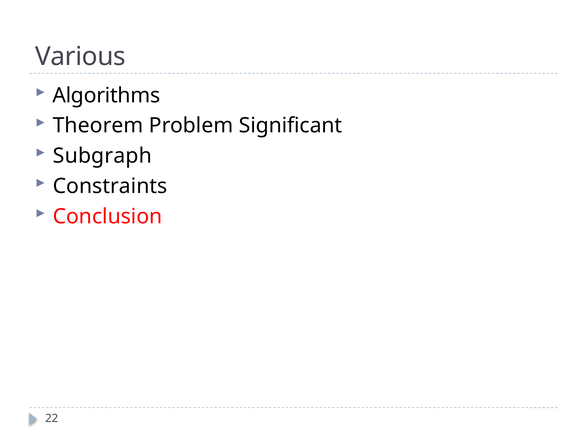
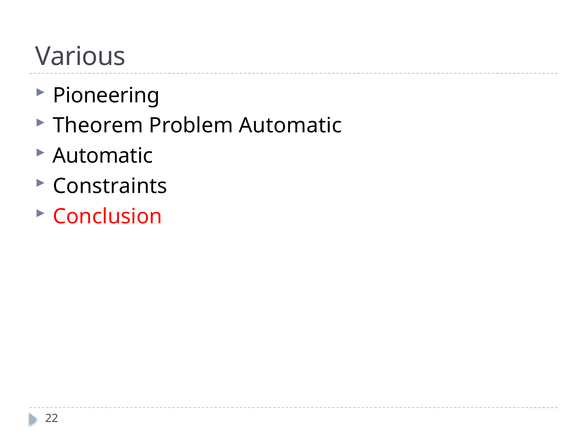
Algorithms: Algorithms -> Pioneering (106, 95)
Problem Significant: Significant -> Automatic (290, 126)
Subgraph: Subgraph -> Automatic (103, 156)
